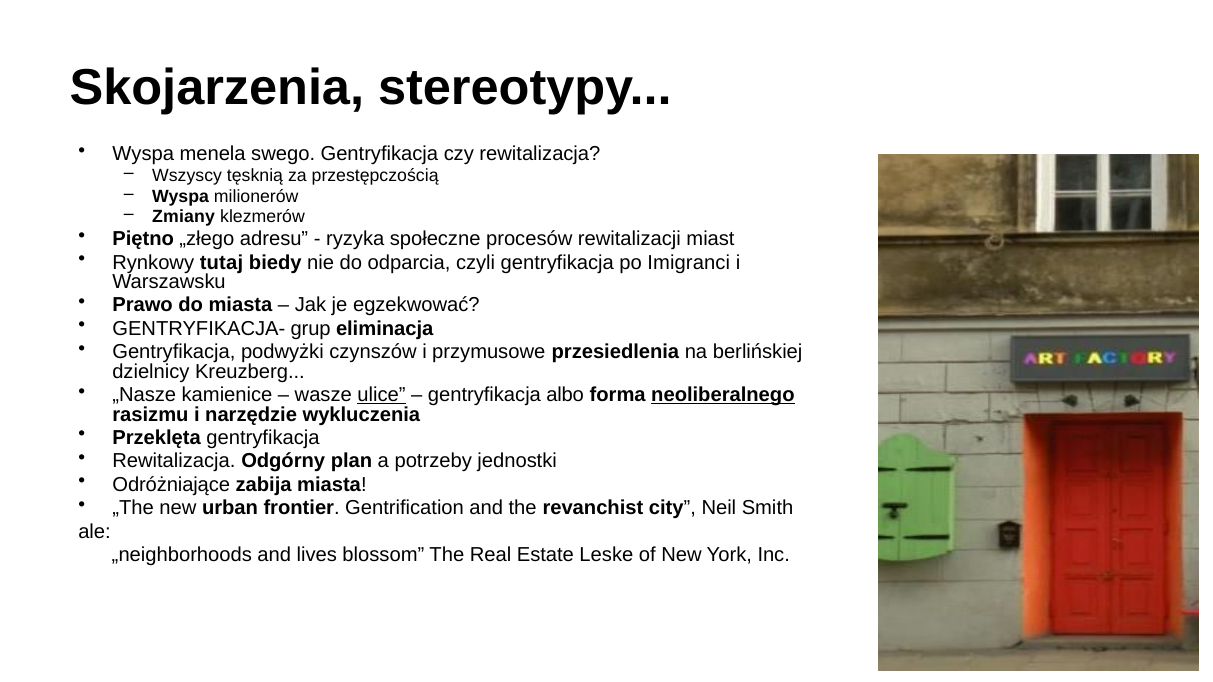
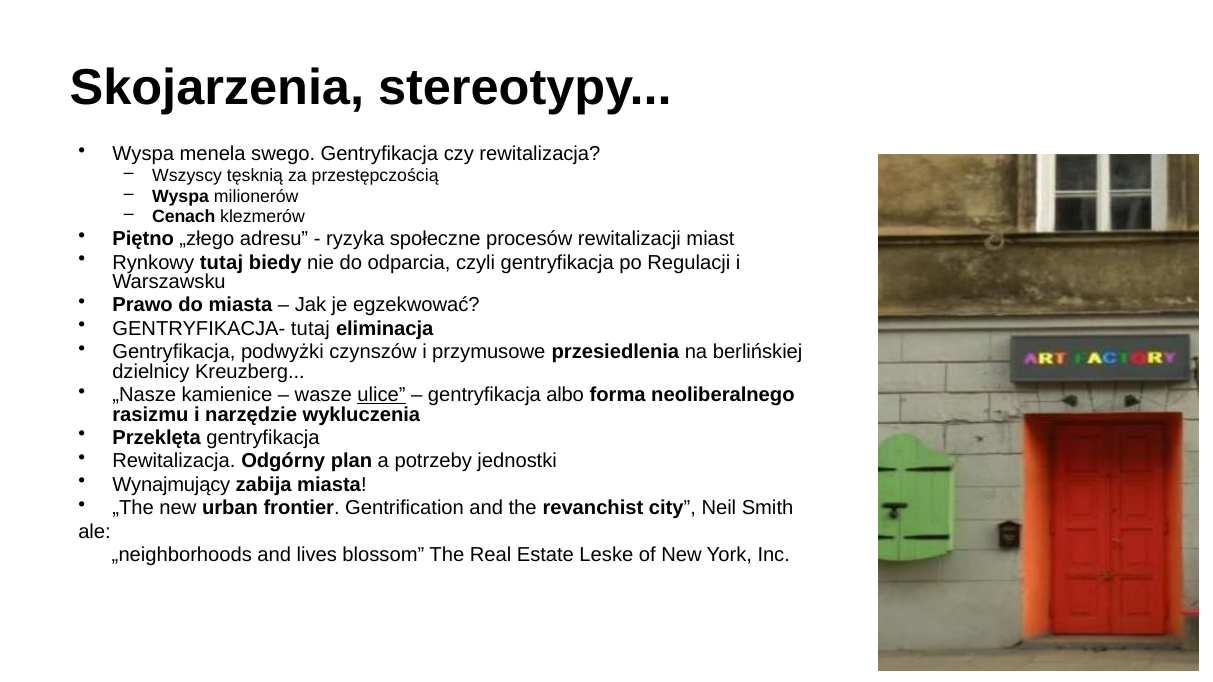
Zmiany: Zmiany -> Cenach (184, 217)
Imigranci: Imigranci -> Regulacji (689, 262)
GENTRYFIKACJA- grup: grup -> tutaj (310, 329)
neoliberalnego underline: present -> none (723, 395)
Odróżniające: Odróżniające -> Wynajmujący (171, 485)
